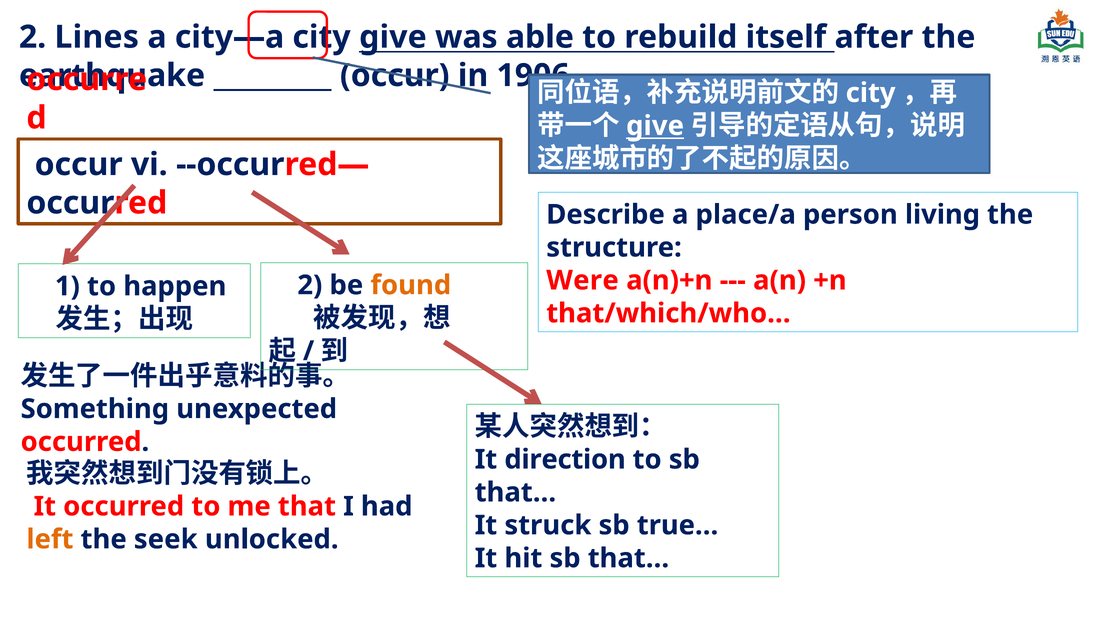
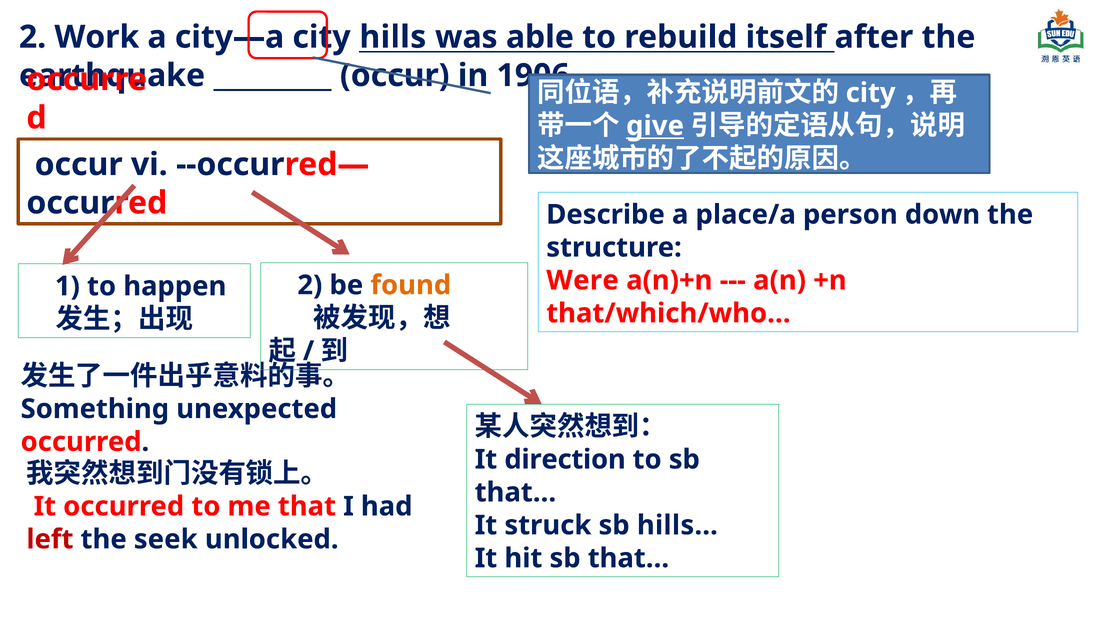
Lines: Lines -> Work (97, 37)
city give: give -> hills (393, 37)
living: living -> down (943, 215)
true…: true… -> hills… (677, 526)
left colour: orange -> red (50, 540)
